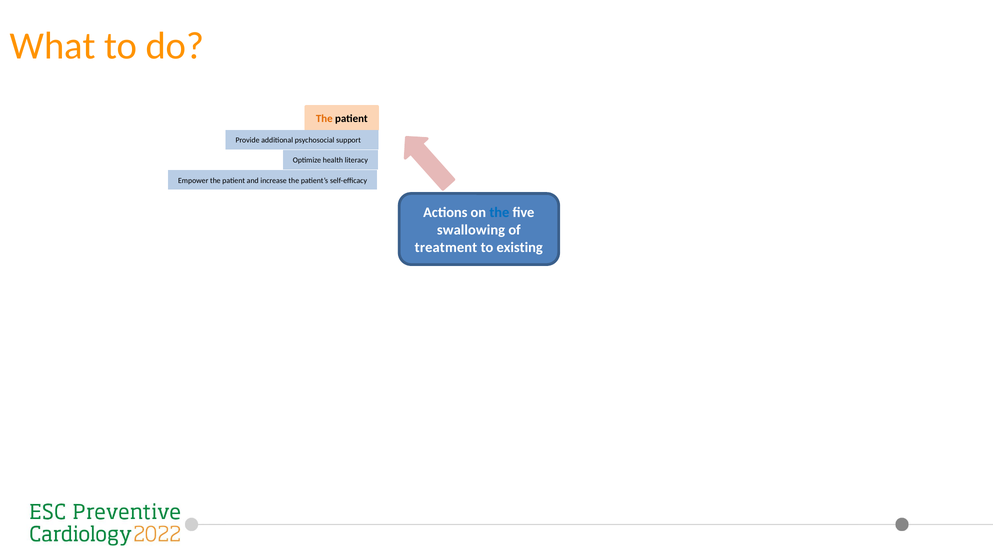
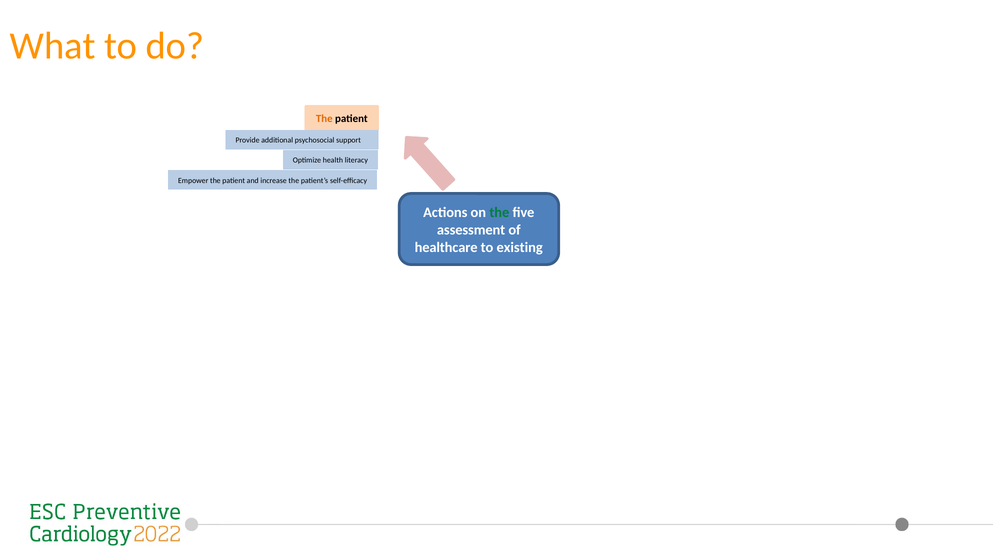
the colour: blue -> green (499, 212)
swallowing: swallowing -> assessment (471, 230)
treatment: treatment -> healthcare (446, 247)
